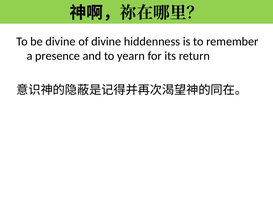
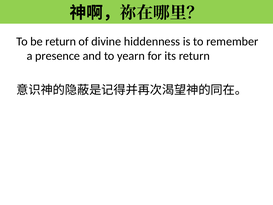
be divine: divine -> return (61, 41)
